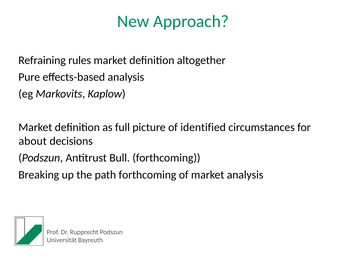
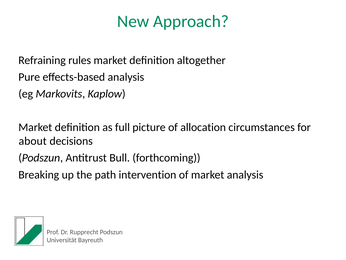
identified: identified -> allocation (203, 127)
path forthcoming: forthcoming -> intervention (147, 174)
